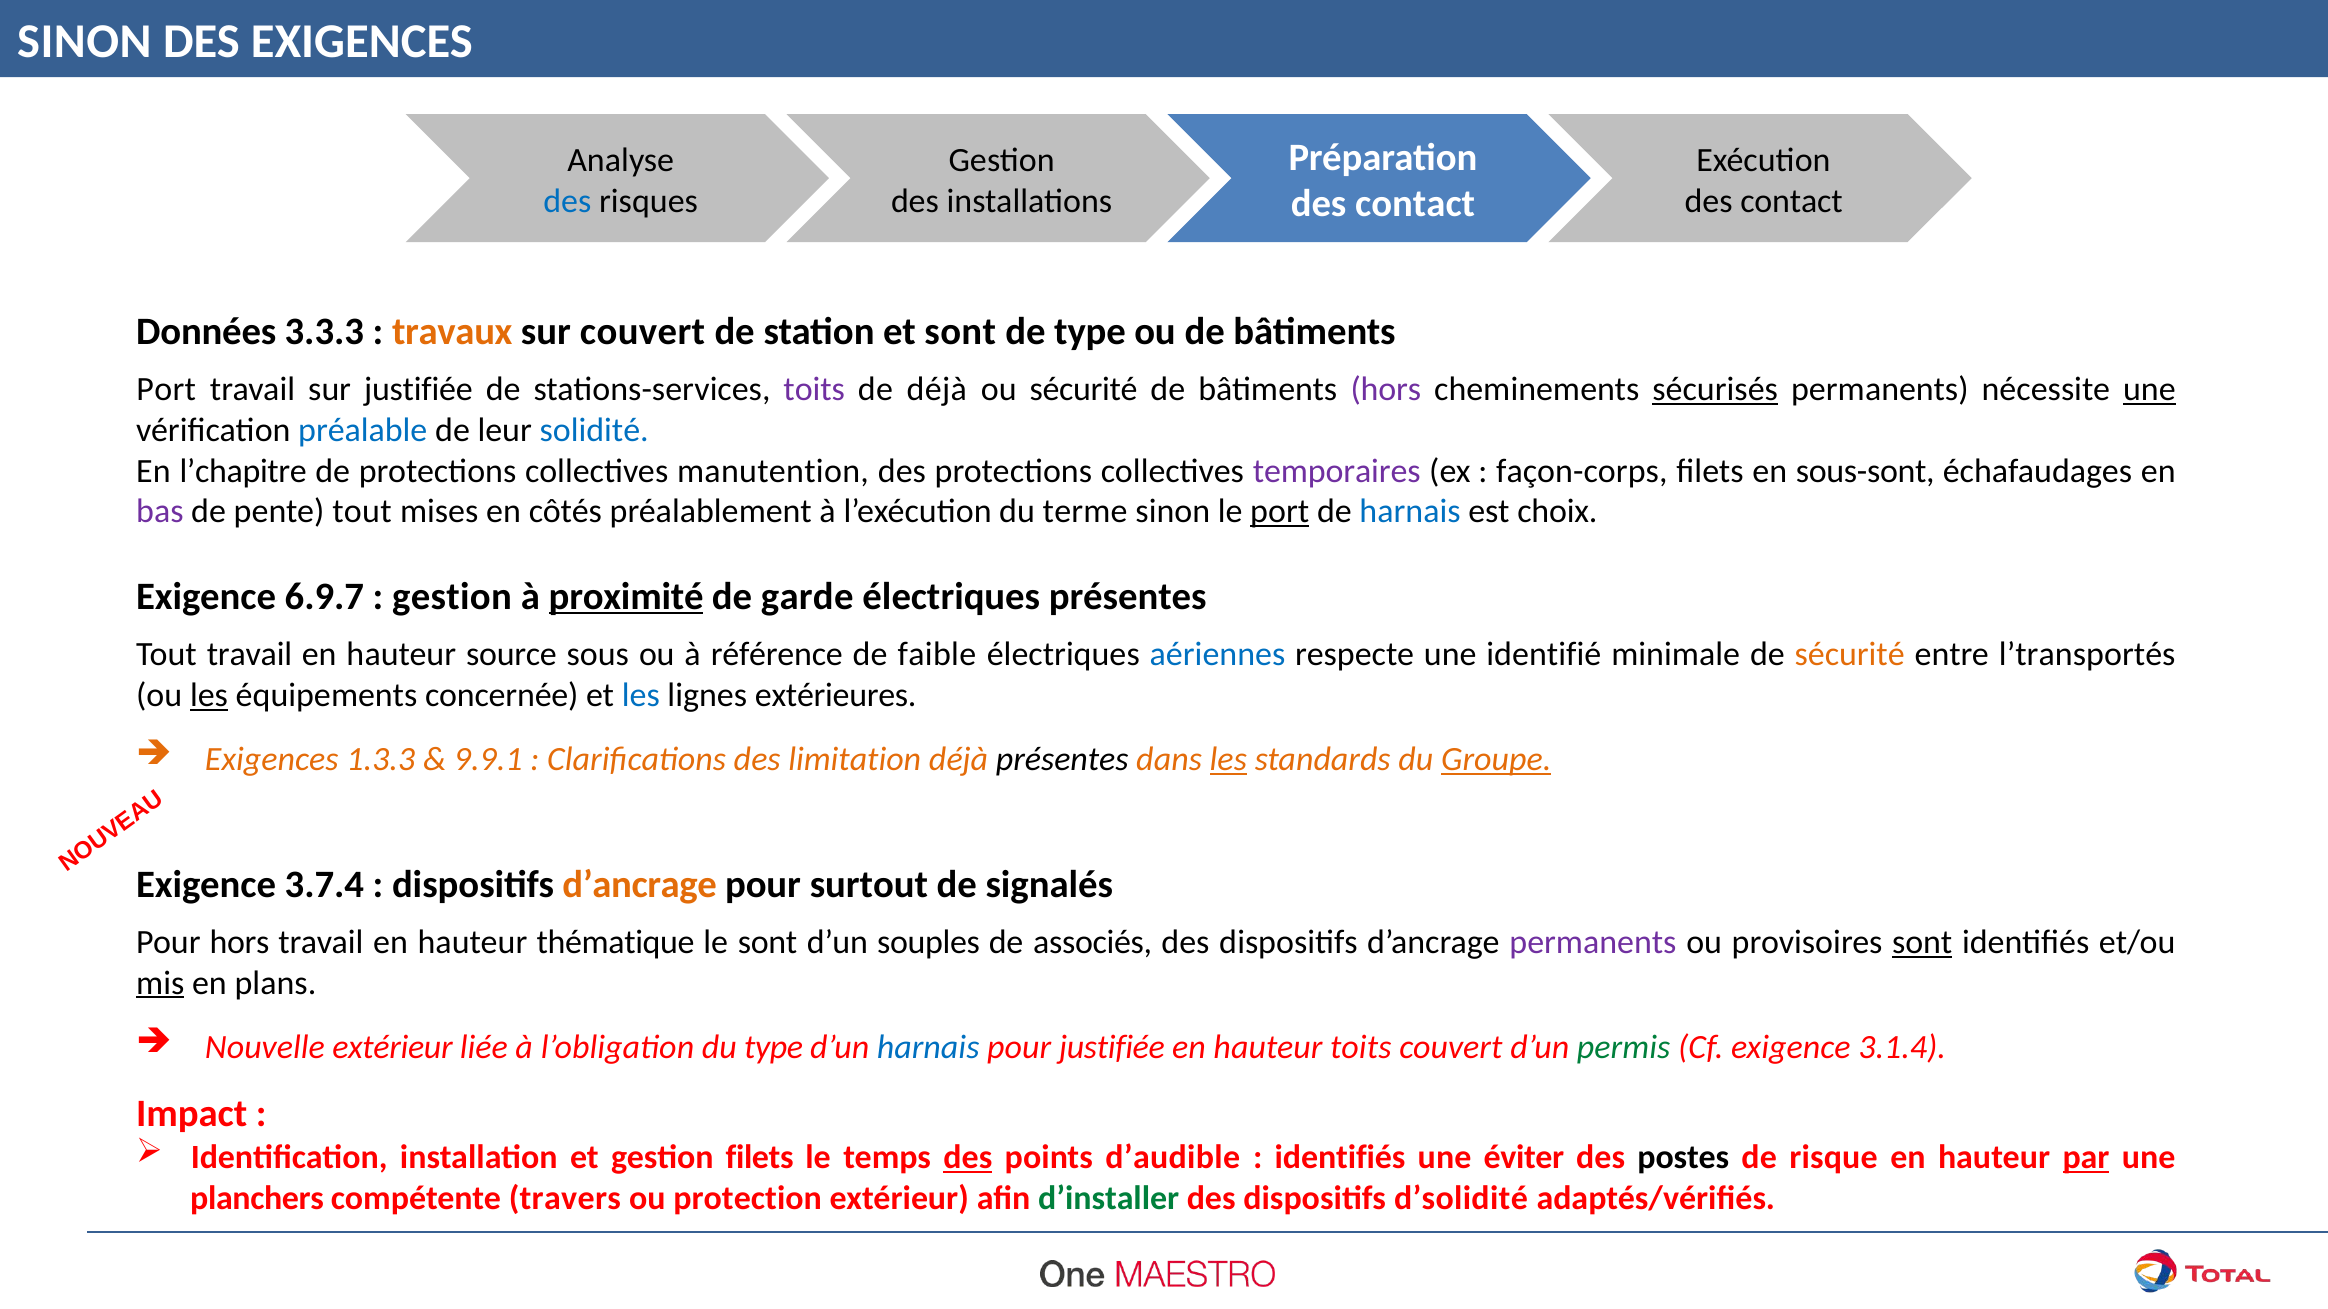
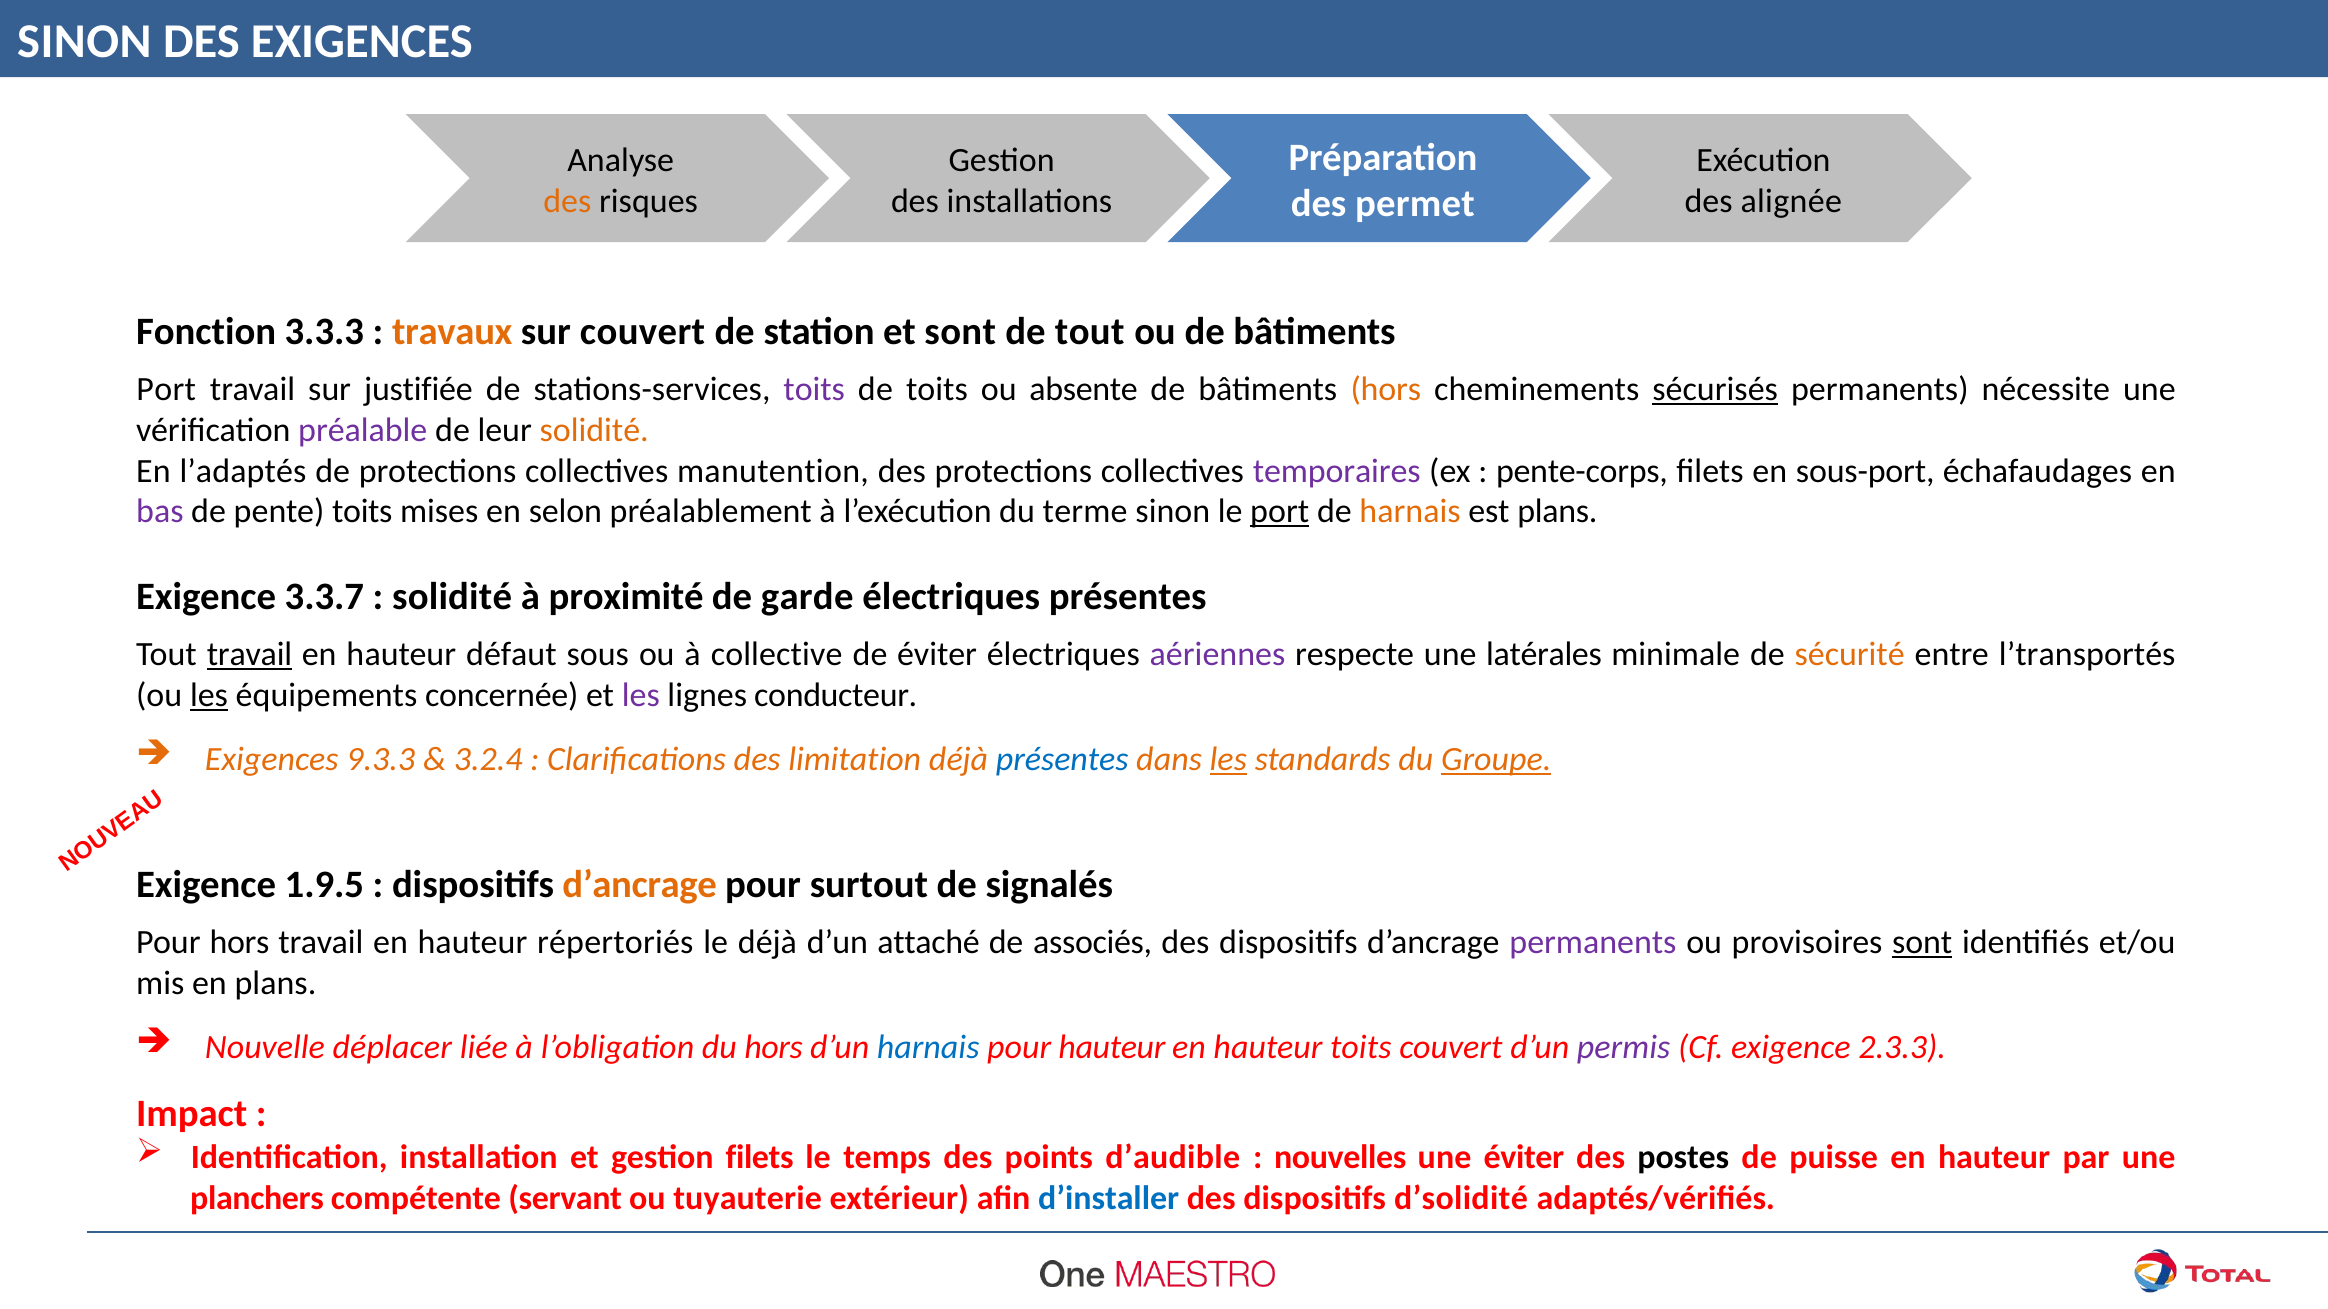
des colour: blue -> orange (567, 201)
contact: contact -> alignée (1791, 201)
contact: contact -> permet (1415, 204)
Données: Données -> Fonction (206, 332)
de type: type -> tout (1090, 332)
de déjà: déjà -> toits (937, 390)
ou sécurité: sécurité -> absente (1084, 390)
hors colour: purple -> orange (1386, 390)
une underline: present -> none (2149, 390)
préalable colour: blue -> purple (363, 430)
solidité colour: blue -> orange (594, 430)
l’chapitre: l’chapitre -> l’adaptés (243, 471)
façon-corps: façon-corps -> pente-corps (1582, 471)
sous-sont: sous-sont -> sous-port (1865, 471)
pente tout: tout -> toits (362, 512)
côtés: côtés -> selon (565, 512)
harnais colour: blue -> orange (1410, 512)
est choix: choix -> plans (1557, 512)
6.9.7: 6.9.7 -> 3.3.7 (324, 597)
gestion: gestion -> solidité (452, 597)
proximité underline: present -> none (626, 597)
travail underline: none -> present (249, 655)
source: source -> défaut (511, 655)
référence: référence -> collective (777, 655)
de faible: faible -> éviter (937, 655)
aériennes colour: blue -> purple (1217, 655)
identifié: identifié -> latérales (1544, 655)
les colour: blue -> purple (641, 695)
extérieures: extérieures -> conducteur (836, 695)
1.3.3: 1.3.3 -> 9.3.3 (381, 759)
9.9.1: 9.9.1 -> 3.2.4 (488, 759)
présentes colour: black -> blue (1062, 759)
3.7.4: 3.7.4 -> 1.9.5 (324, 885)
thématique: thématique -> répertoriés (615, 942)
le sont: sont -> déjà (767, 942)
souples: souples -> attaché (929, 942)
mis underline: present -> none (160, 983)
Nouvelle extérieur: extérieur -> déplacer (392, 1047)
du type: type -> hors (774, 1047)
pour justifiée: justifiée -> hauteur (1112, 1047)
permis colour: green -> purple (1624, 1047)
3.1.4: 3.1.4 -> 2.3.3 (1902, 1047)
des underline: present -> none (968, 1158)
identifiés: identifiés -> nouvelles (1340, 1158)
risque: risque -> puisse (1834, 1158)
par underline: present -> none (2086, 1158)
travers: travers -> servant (565, 1199)
protection: protection -> tuyauterie (748, 1199)
d’installer colour: green -> blue (1109, 1199)
